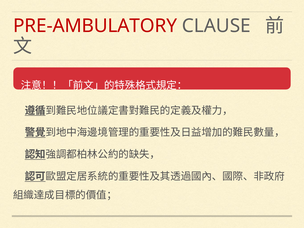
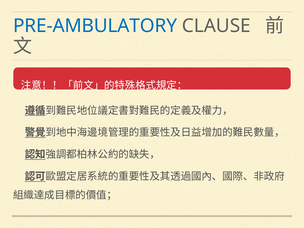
PRE-AMBULATORY colour: red -> blue (95, 26)
